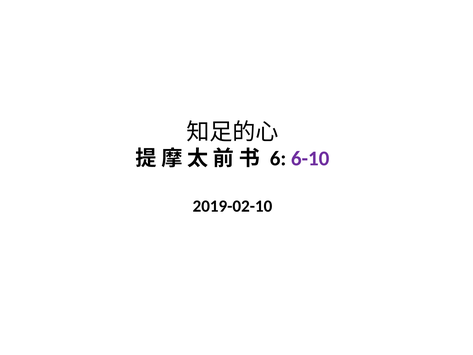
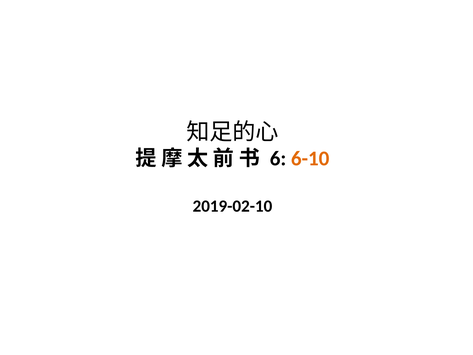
6-10 colour: purple -> orange (310, 158)
